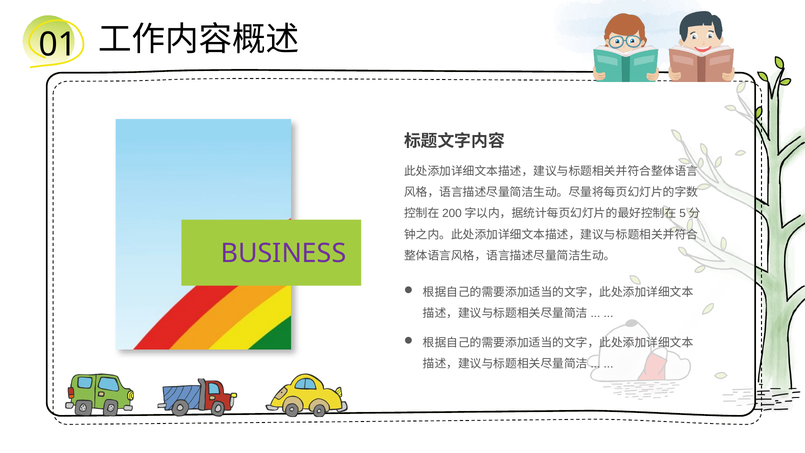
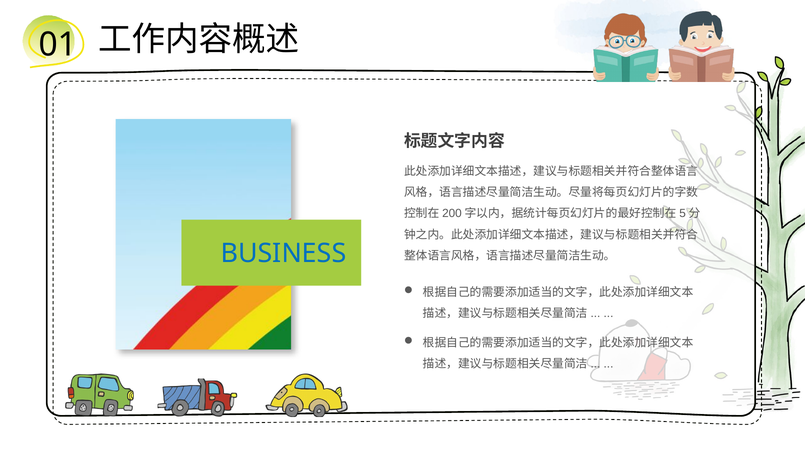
BUSINESS colour: purple -> blue (283, 253)
